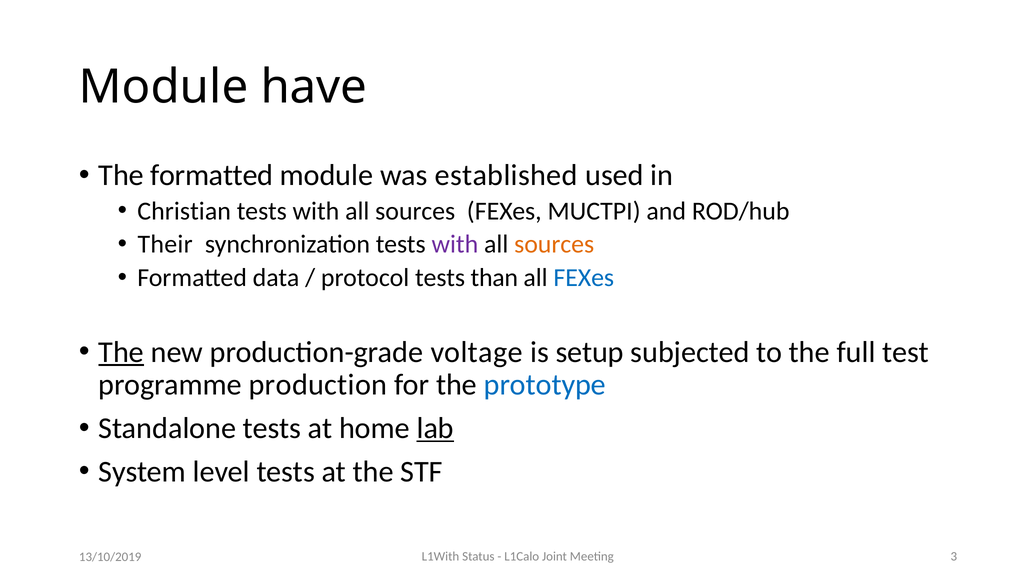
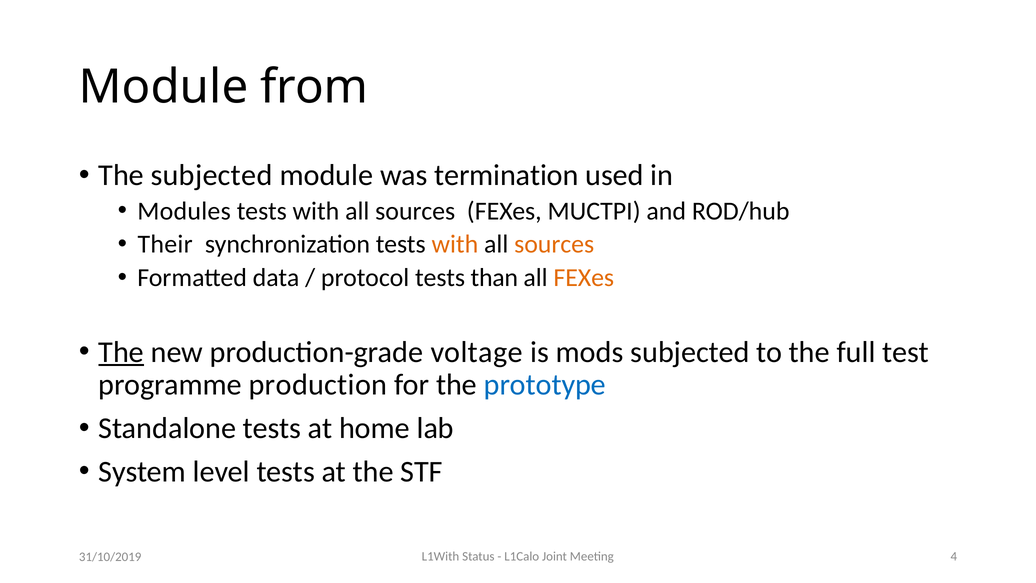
have: have -> from (314, 87)
The formatted: formatted -> subjected (212, 175)
established: established -> termination (506, 175)
Christian: Christian -> Modules (184, 211)
with colour: purple -> orange (455, 244)
FEXes colour: blue -> orange (584, 278)
setup: setup -> mods (590, 352)
lab underline: present -> none (435, 428)
3: 3 -> 4 (954, 556)
13/10/2019: 13/10/2019 -> 31/10/2019 (110, 557)
